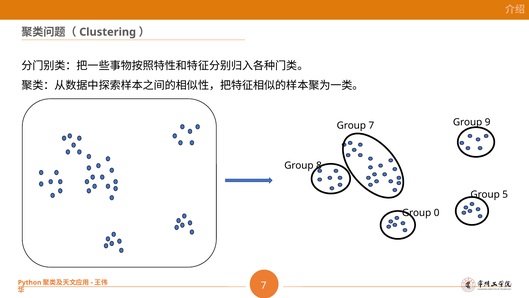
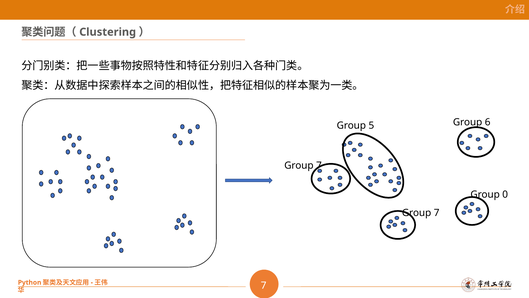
Group 7: 7 -> 5 (371, 126)
9: 9 -> 6 (488, 122)
8: 8 -> 7 (319, 165)
5: 5 -> 0 (505, 194)
0: 0 -> 7 (437, 213)
